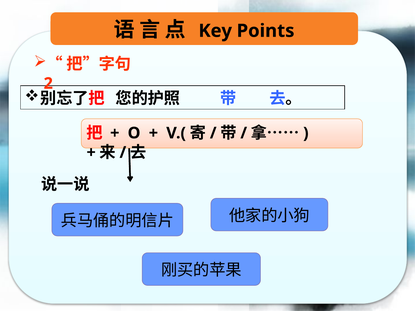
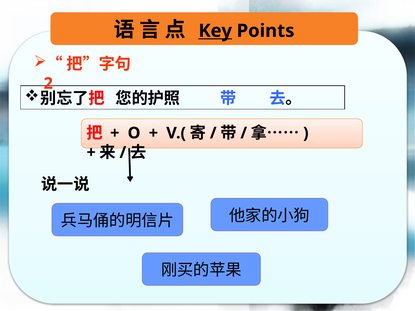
Key underline: none -> present (215, 31)
